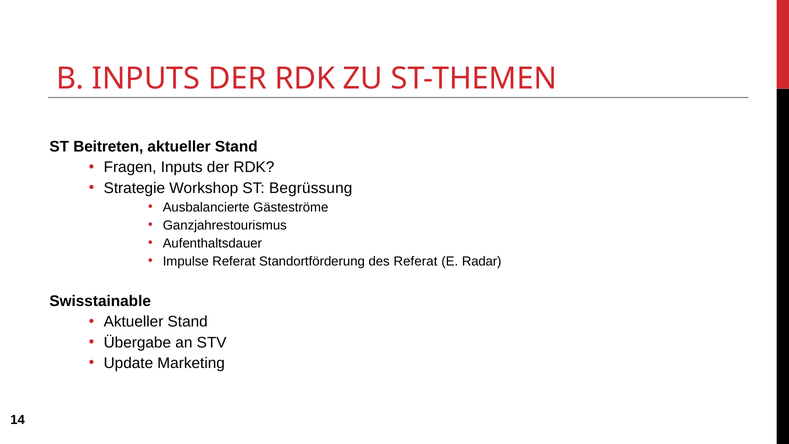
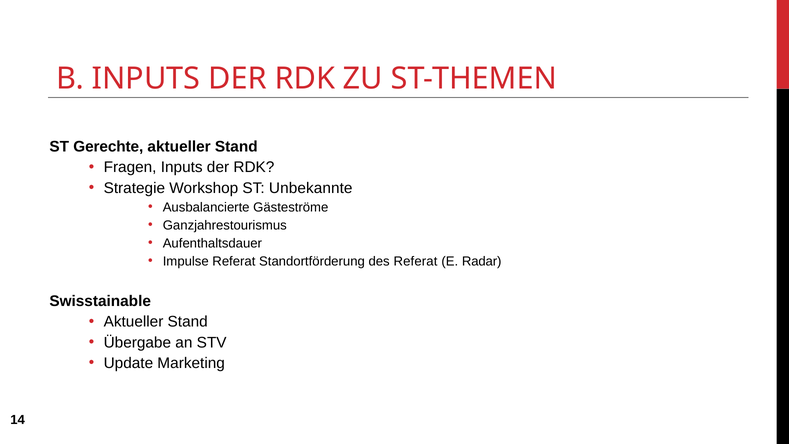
Beitreten: Beitreten -> Gerechte (108, 147)
Begrüssung: Begrüssung -> Unbekannte (311, 188)
